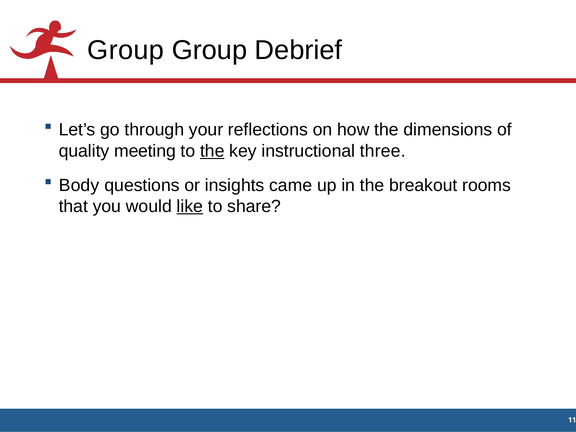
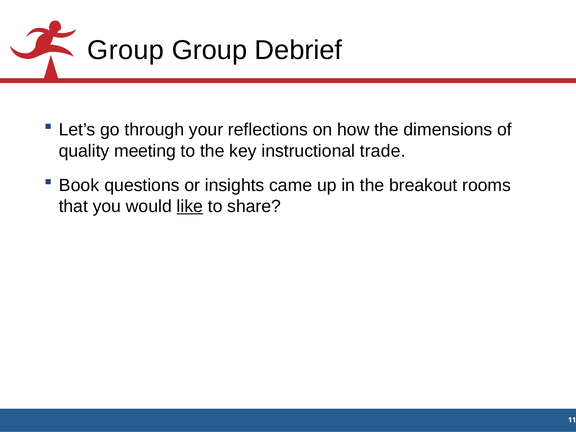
the underline: present -> none (212, 151)
three: three -> trade (383, 151)
Body: Body -> Book (79, 185)
